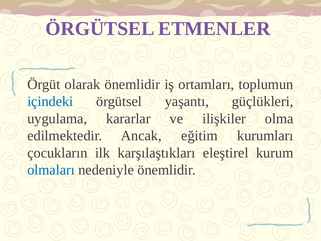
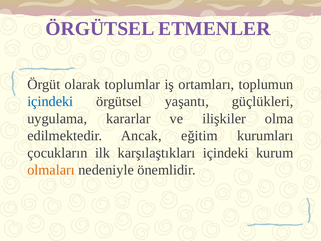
olarak önemlidir: önemlidir -> toplumlar (132, 84)
karşılaştıkları eleştirel: eleştirel -> içindeki (226, 153)
olmaları colour: blue -> orange (51, 170)
